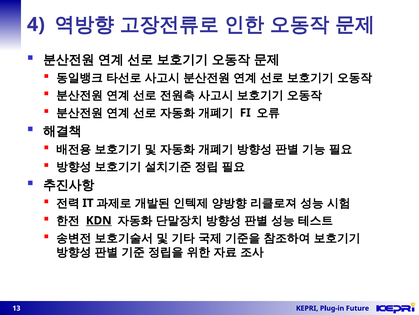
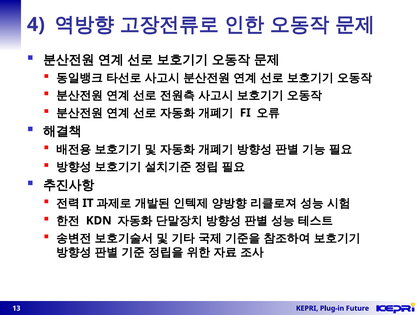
KDN underline: present -> none (99, 220)
